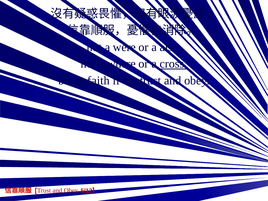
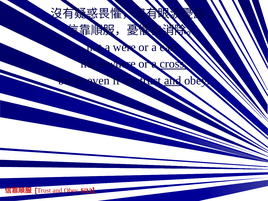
also: also -> ears (170, 47)
faith: faith -> even (99, 81)
and underline: none -> present (173, 81)
